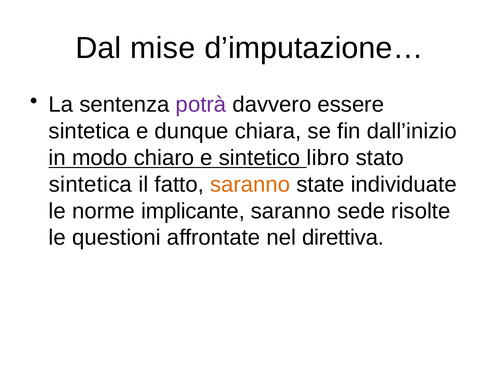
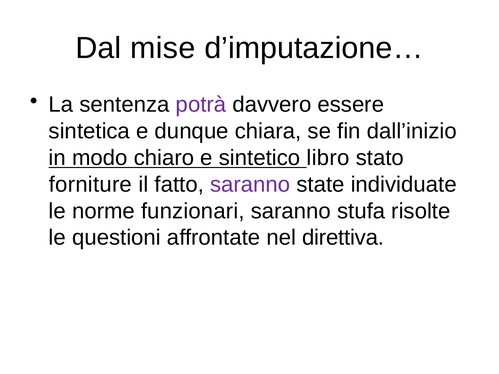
sintetica: sintetica -> forniture (90, 185)
saranno colour: orange -> purple (250, 185)
implicante: implicante -> funzionari (193, 211)
sede: sede -> stufa (361, 211)
